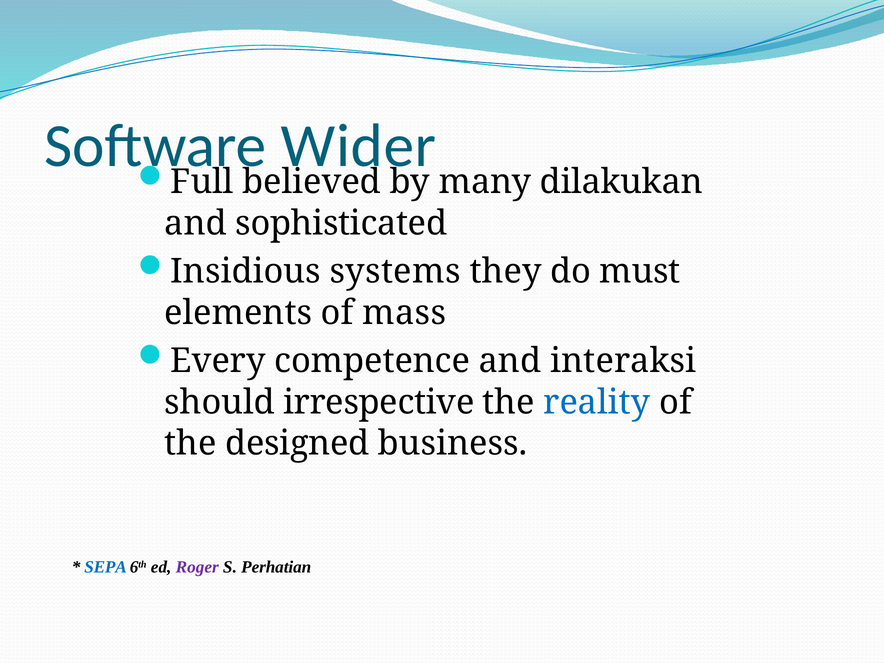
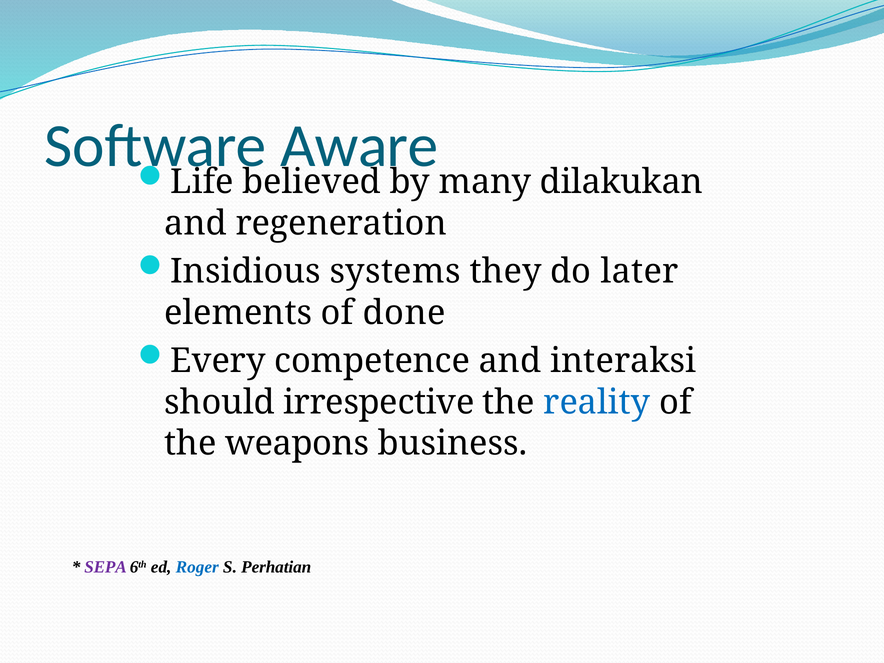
Wider: Wider -> Aware (359, 146)
Full: Full -> Life (202, 182)
sophisticated: sophisticated -> regeneration (341, 223)
must: must -> later (640, 272)
mass: mass -> done (404, 313)
designed: designed -> weapons (297, 444)
SEPA colour: blue -> purple (106, 567)
Roger colour: purple -> blue (197, 567)
